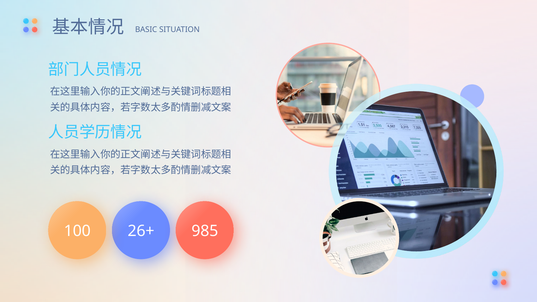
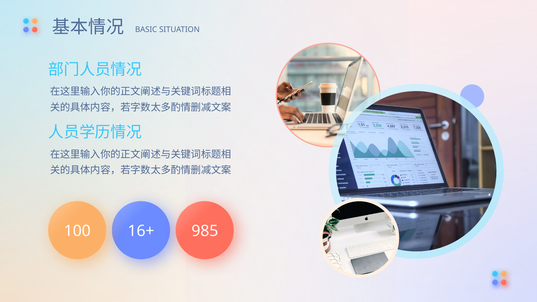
26+: 26+ -> 16+ (141, 231)
